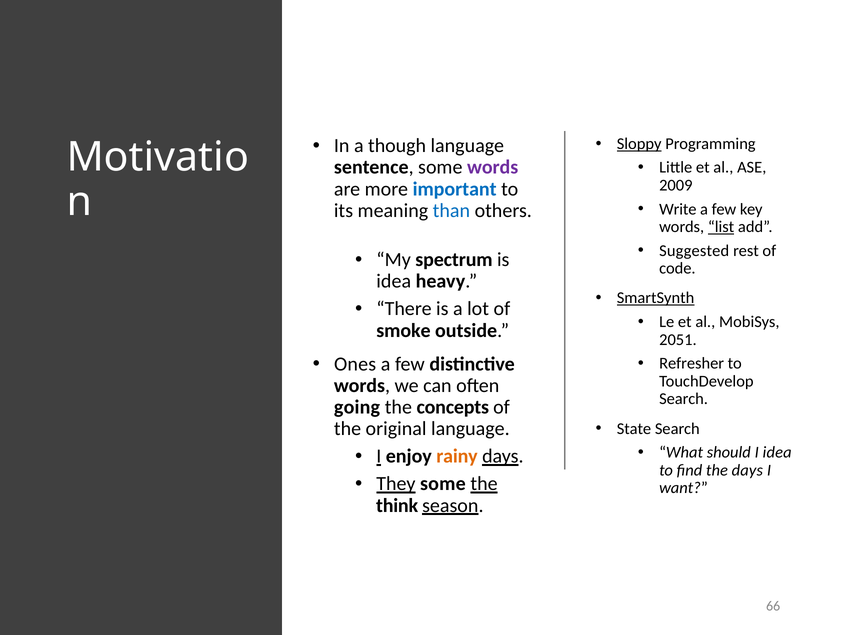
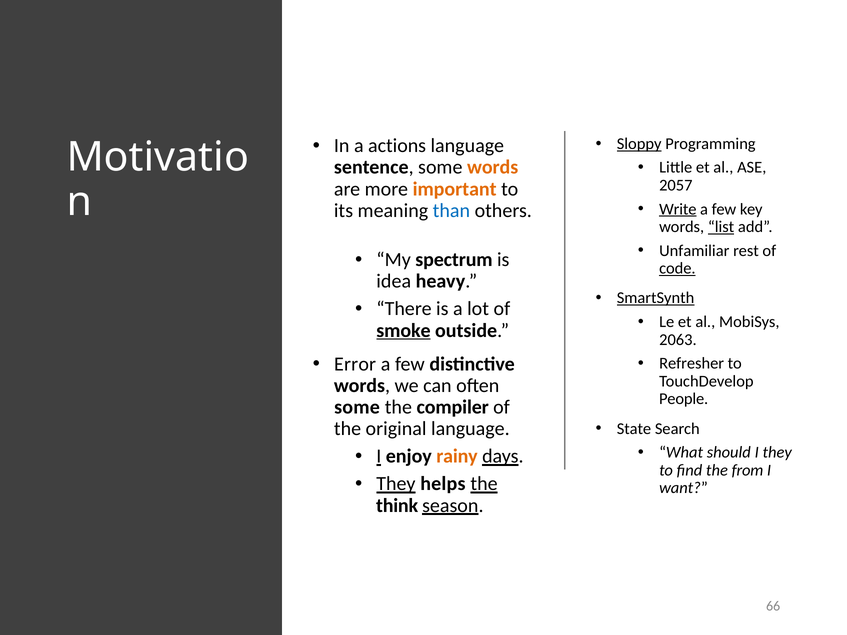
though: though -> actions (397, 146)
words colour: purple -> orange (493, 167)
2009: 2009 -> 2057 (676, 185)
important colour: blue -> orange (455, 189)
Write underline: none -> present (678, 209)
Suggested: Suggested -> Unfamiliar (694, 251)
code underline: none -> present (677, 269)
smoke underline: none -> present (403, 331)
2051: 2051 -> 2063 (678, 340)
Ones: Ones -> Error (355, 364)
Search: Search -> People (684, 399)
going: going -> some (357, 407)
concepts: concepts -> compiler (453, 407)
I idea: idea -> they (777, 452)
the days: days -> from (747, 470)
They some: some -> helps (443, 484)
